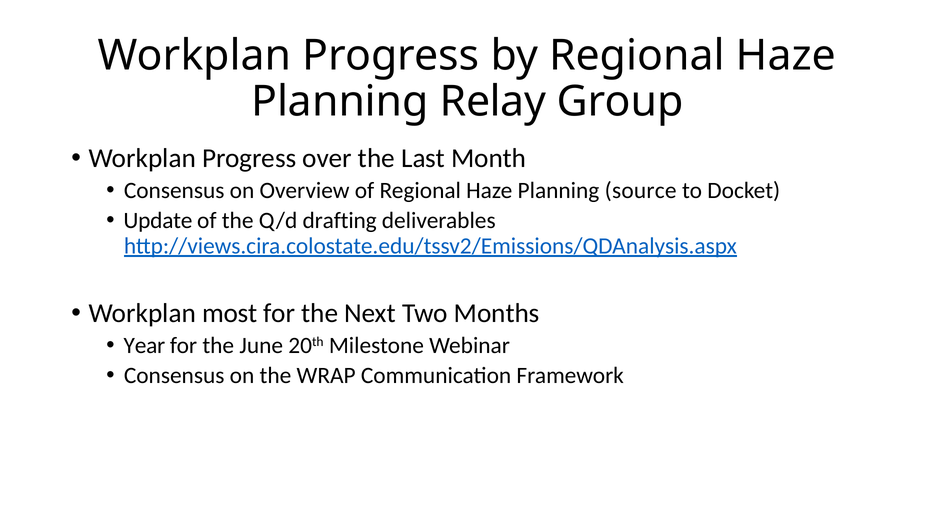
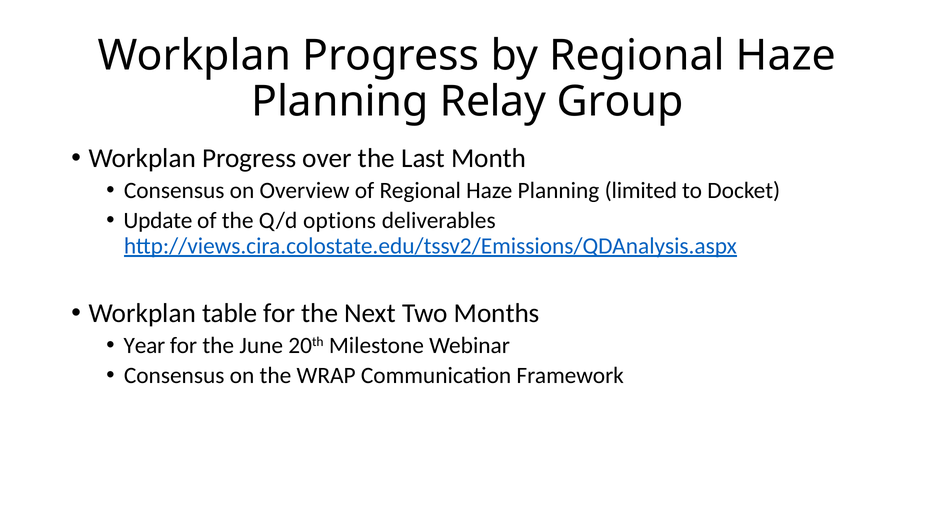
source: source -> limited (641, 190)
drafting: drafting -> options (339, 220)
most: most -> table (230, 313)
